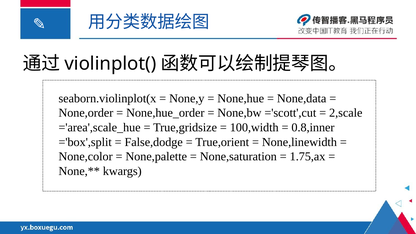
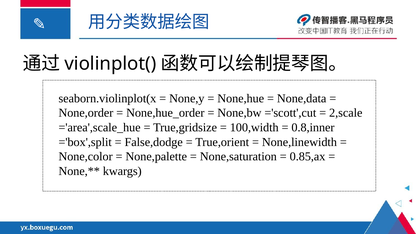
1.75,ax: 1.75,ax -> 0.85,ax (308, 157)
